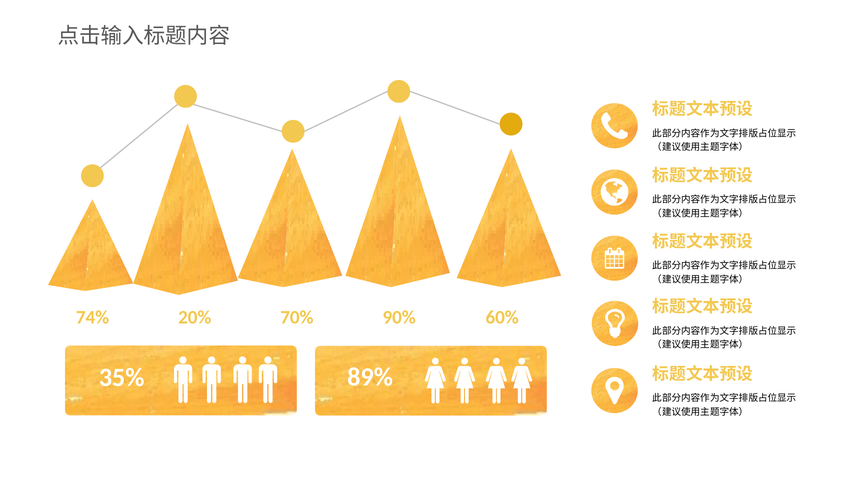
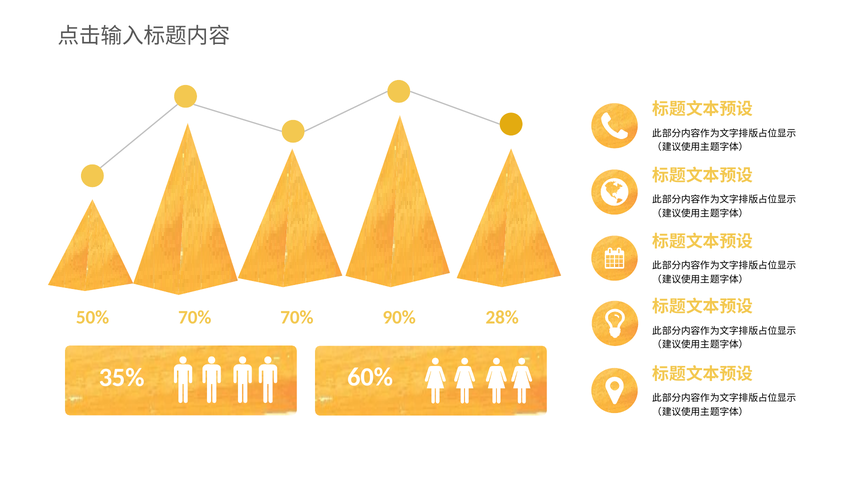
74%: 74% -> 50% (93, 317)
20%: 20% -> 70% (195, 317)
60%: 60% -> 28% (502, 317)
89%: 89% -> 60% (370, 377)
